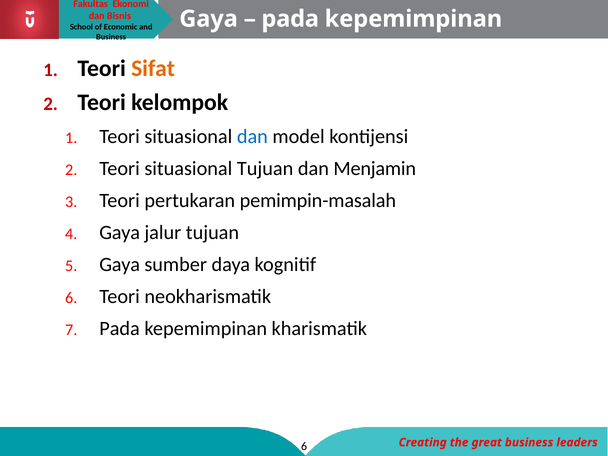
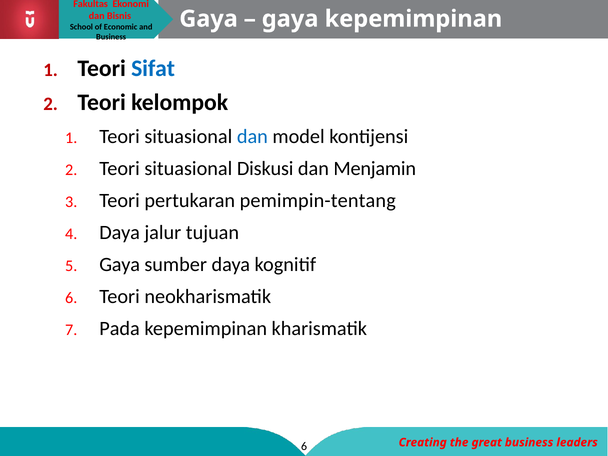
pada: pada -> gaya (290, 19)
Sifat colour: orange -> blue (153, 69)
situasional Tujuan: Tujuan -> Diskusi (265, 168)
pemimpin-masalah: pemimpin-masalah -> pemimpin-tentang (318, 200)
Gaya: Gaya -> Daya (120, 232)
